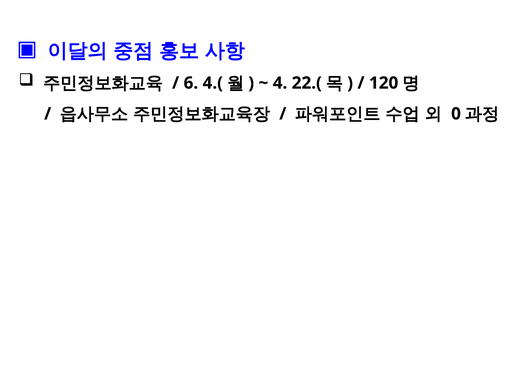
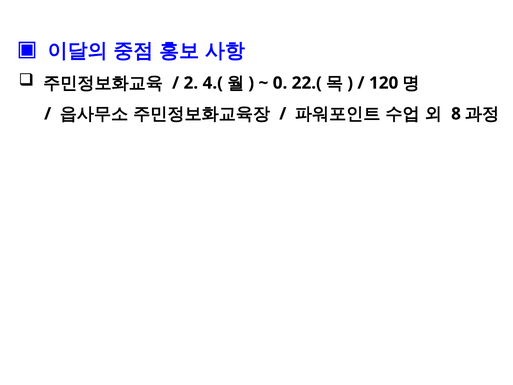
6: 6 -> 2 (191, 83)
4: 4 -> 0 (280, 83)
0: 0 -> 8 (456, 114)
